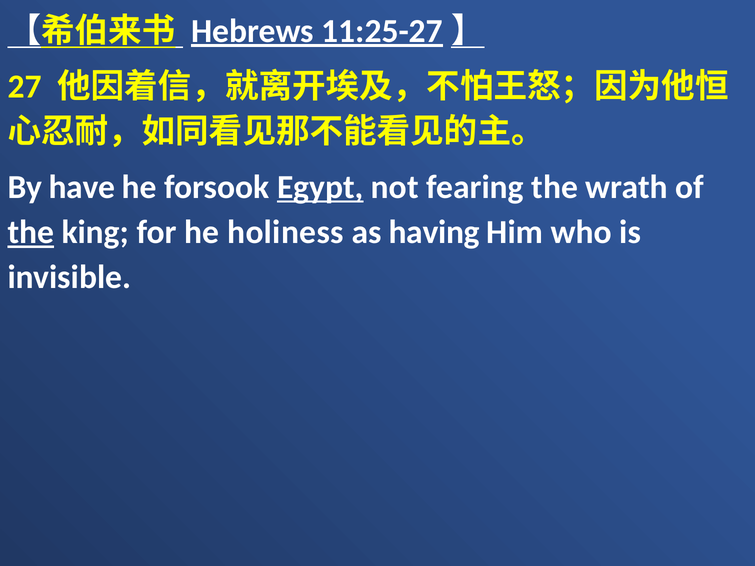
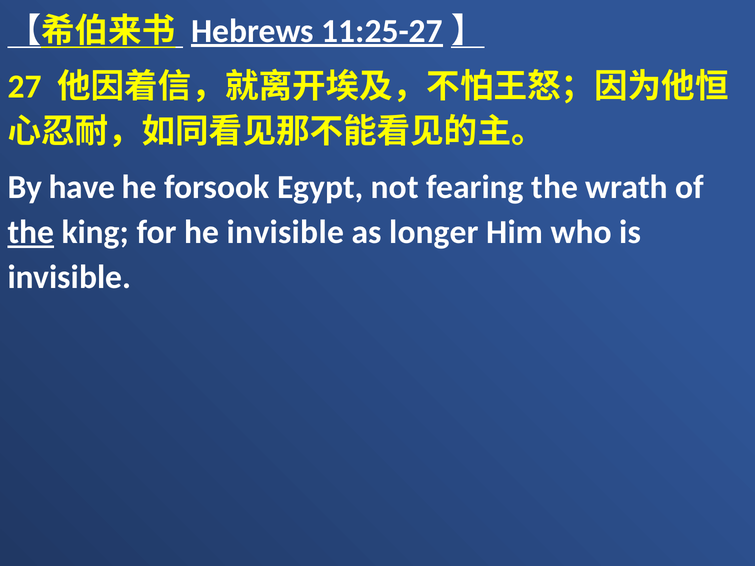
Egypt underline: present -> none (320, 187)
he holiness: holiness -> invisible (285, 232)
having: having -> longer (434, 232)
